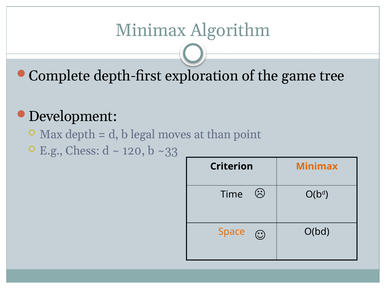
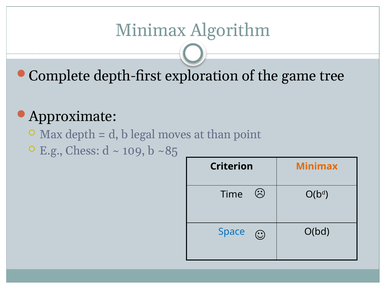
Development: Development -> Approximate (73, 117)
120: 120 -> 109 (134, 151)
~33: ~33 -> ~85 (168, 151)
Space colour: orange -> blue (232, 232)
